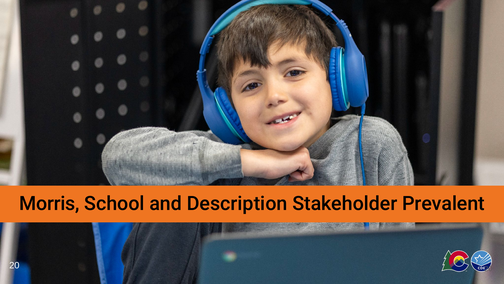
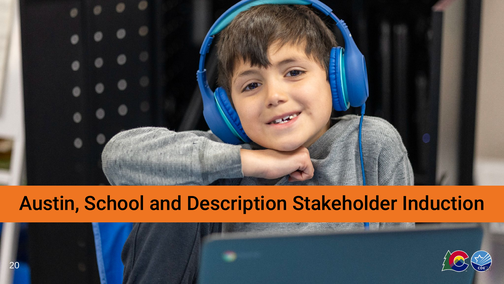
Morris: Morris -> Austin (49, 203)
Prevalent: Prevalent -> Induction (443, 203)
